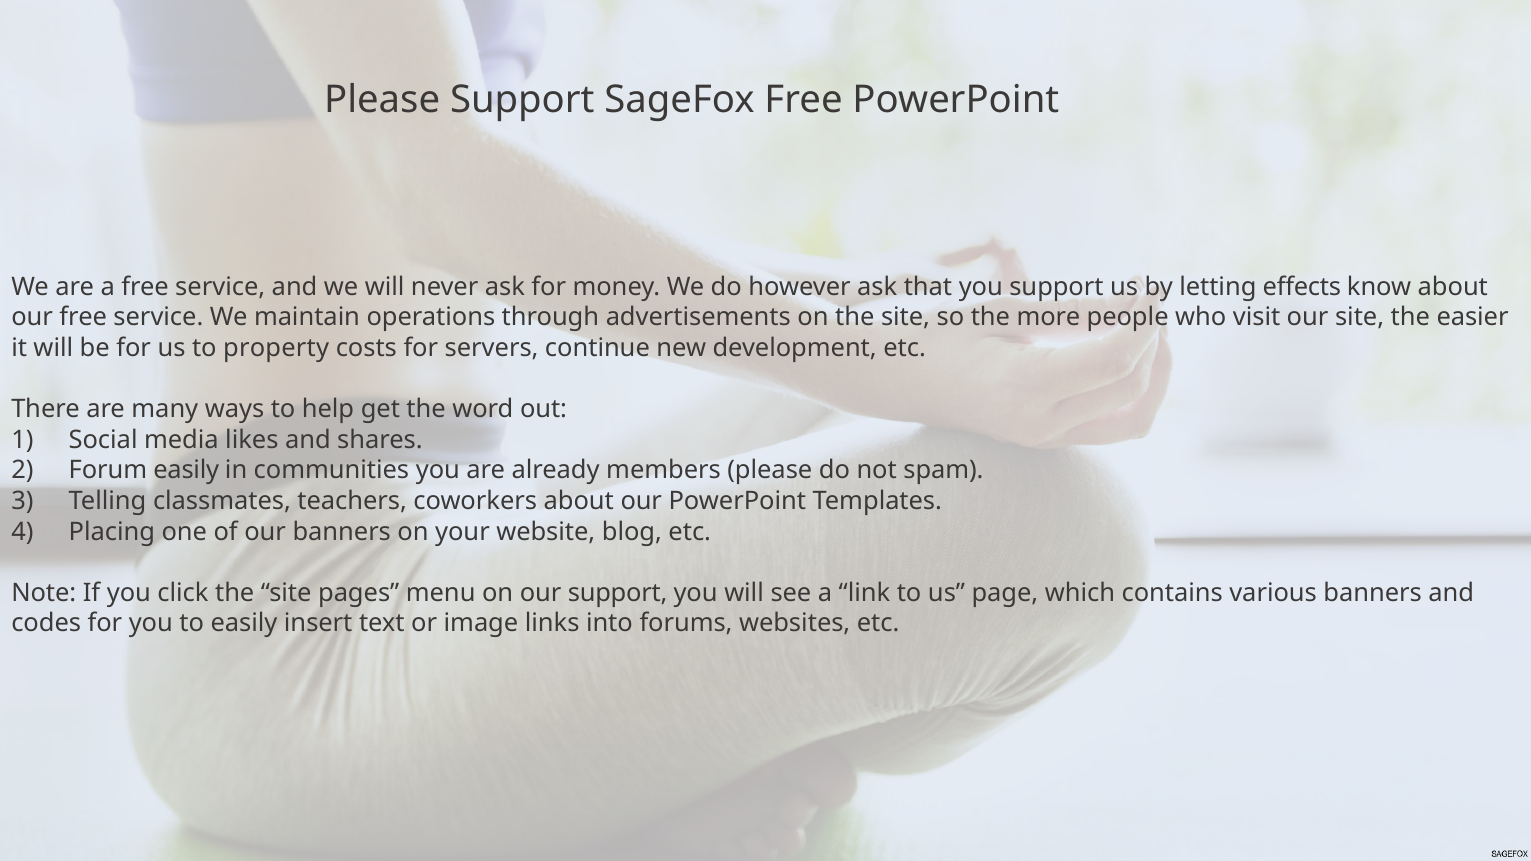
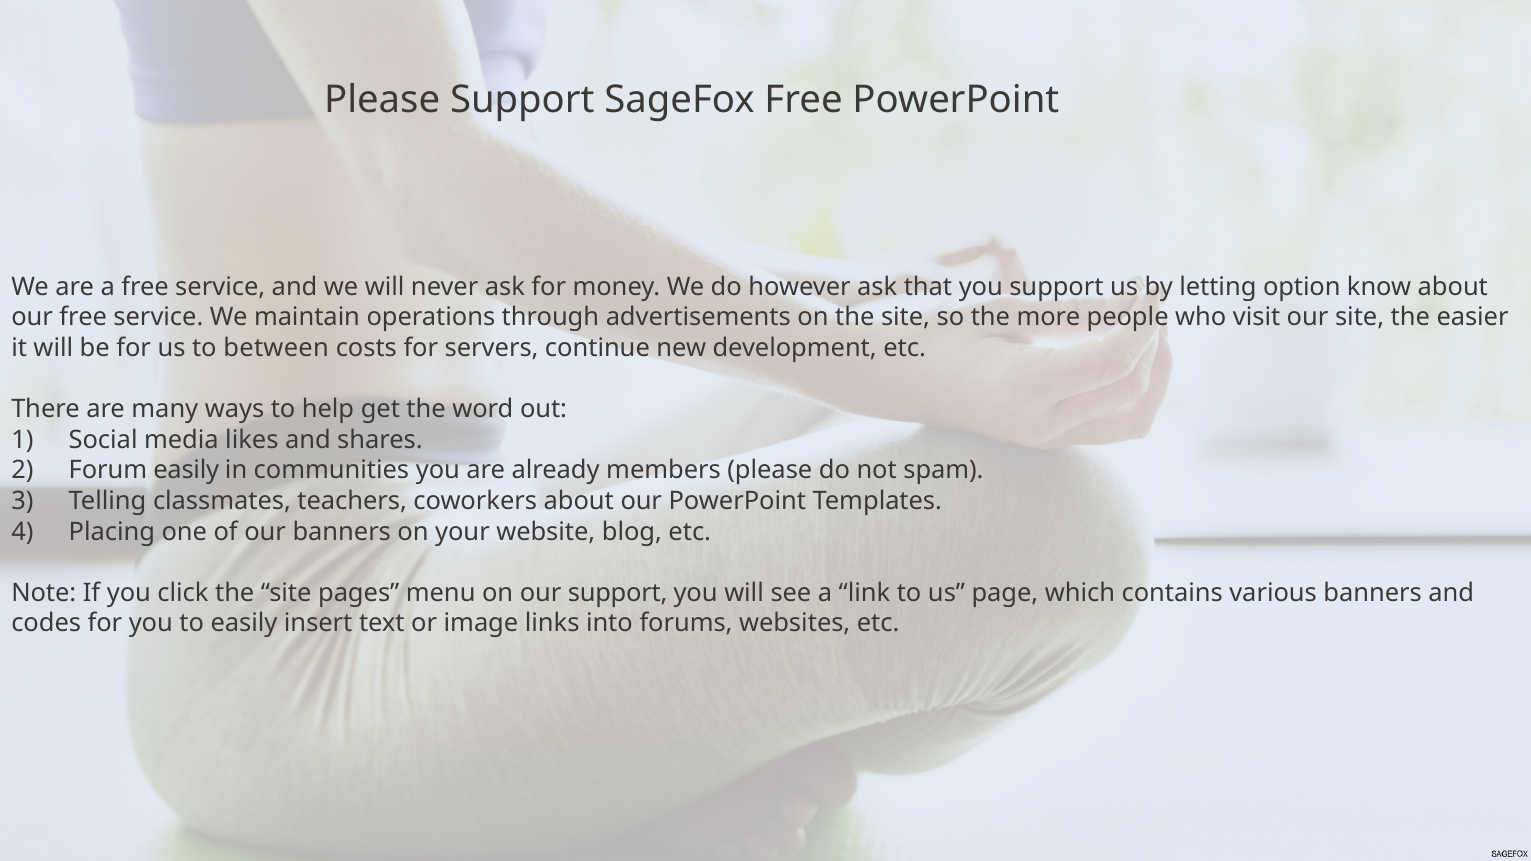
effects: effects -> option (1302, 287)
property: property -> between (276, 348)
